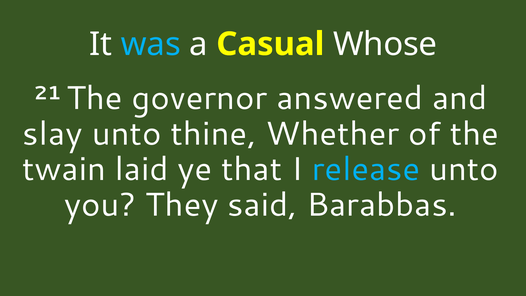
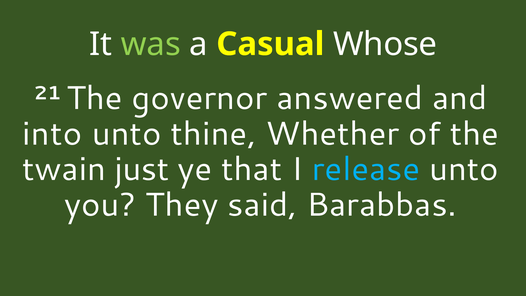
was colour: light blue -> light green (151, 44)
slay: slay -> into (52, 134)
laid: laid -> just (142, 169)
